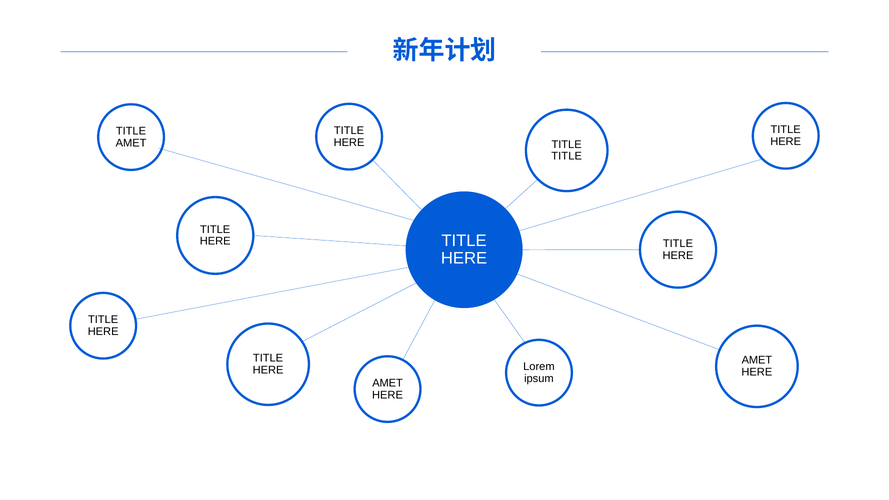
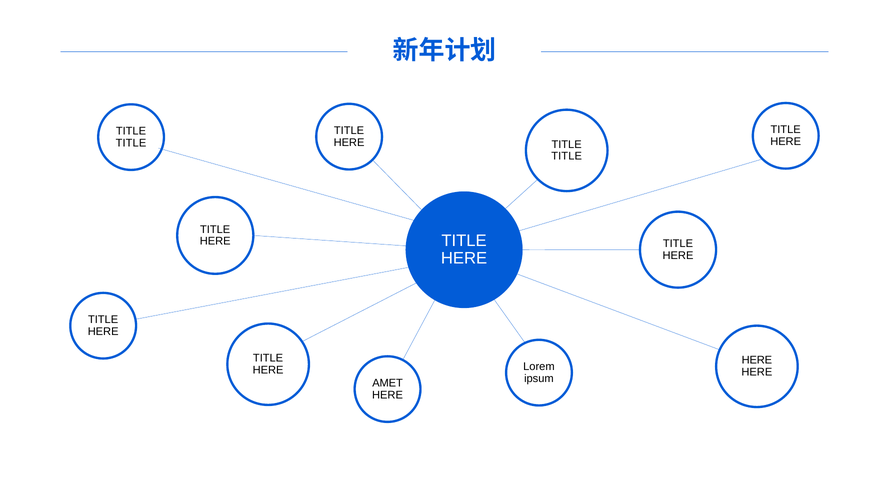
AMET: AMET -> TITLE (131, 143)
AMET: AMET -> HERE (757, 360)
